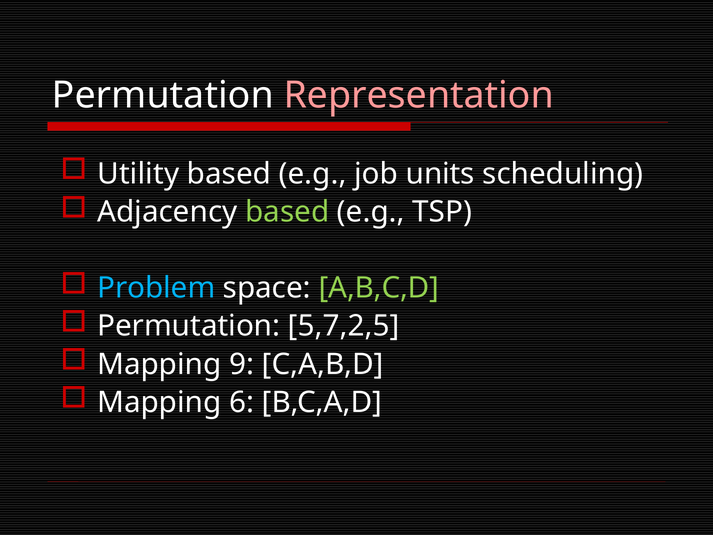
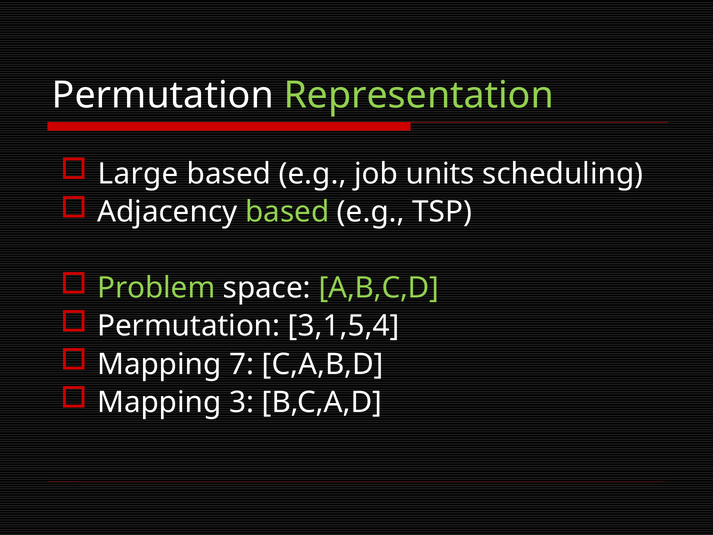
Representation colour: pink -> light green (419, 95)
Utility: Utility -> Large (138, 174)
Problem colour: light blue -> light green (156, 288)
5,7,2,5: 5,7,2,5 -> 3,1,5,4 (344, 326)
9: 9 -> 7 (242, 364)
6: 6 -> 3 (242, 402)
